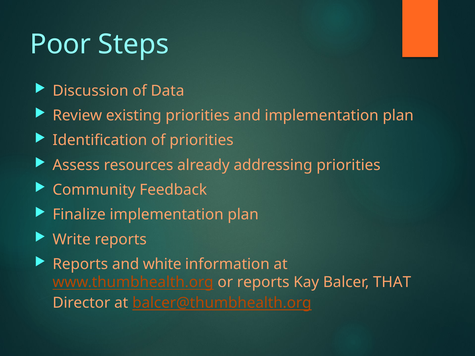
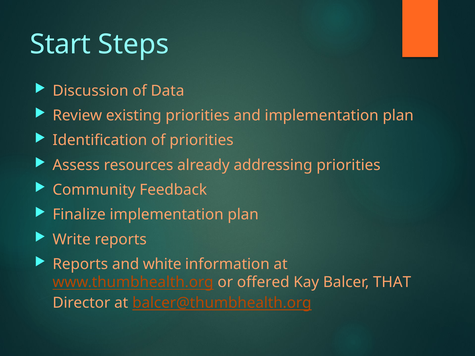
Poor: Poor -> Start (60, 44)
or reports: reports -> offered (263, 283)
